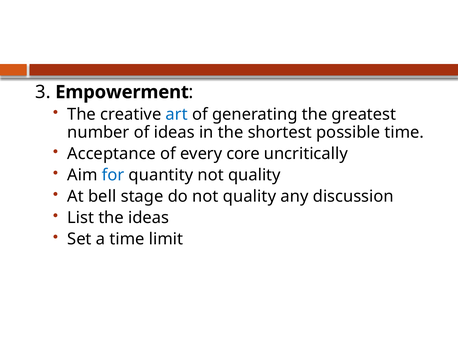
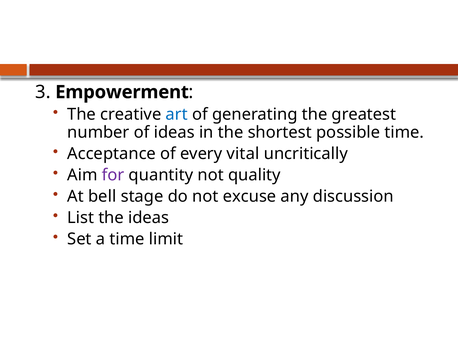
core: core -> vital (243, 154)
for colour: blue -> purple (113, 175)
do not quality: quality -> excuse (249, 197)
